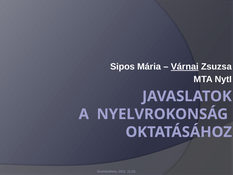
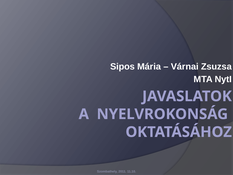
Várnai underline: present -> none (185, 67)
